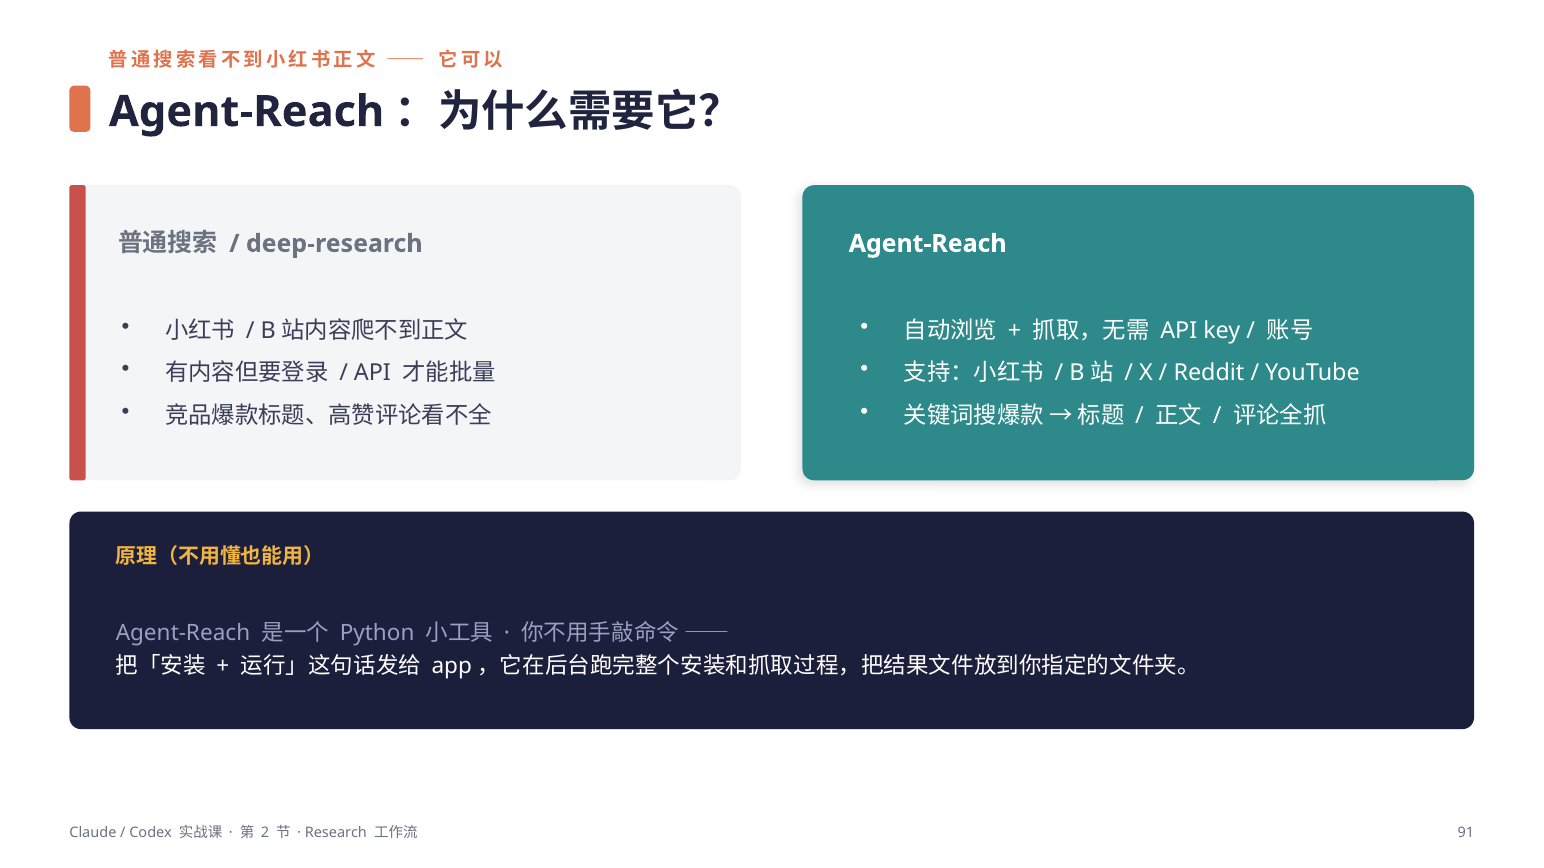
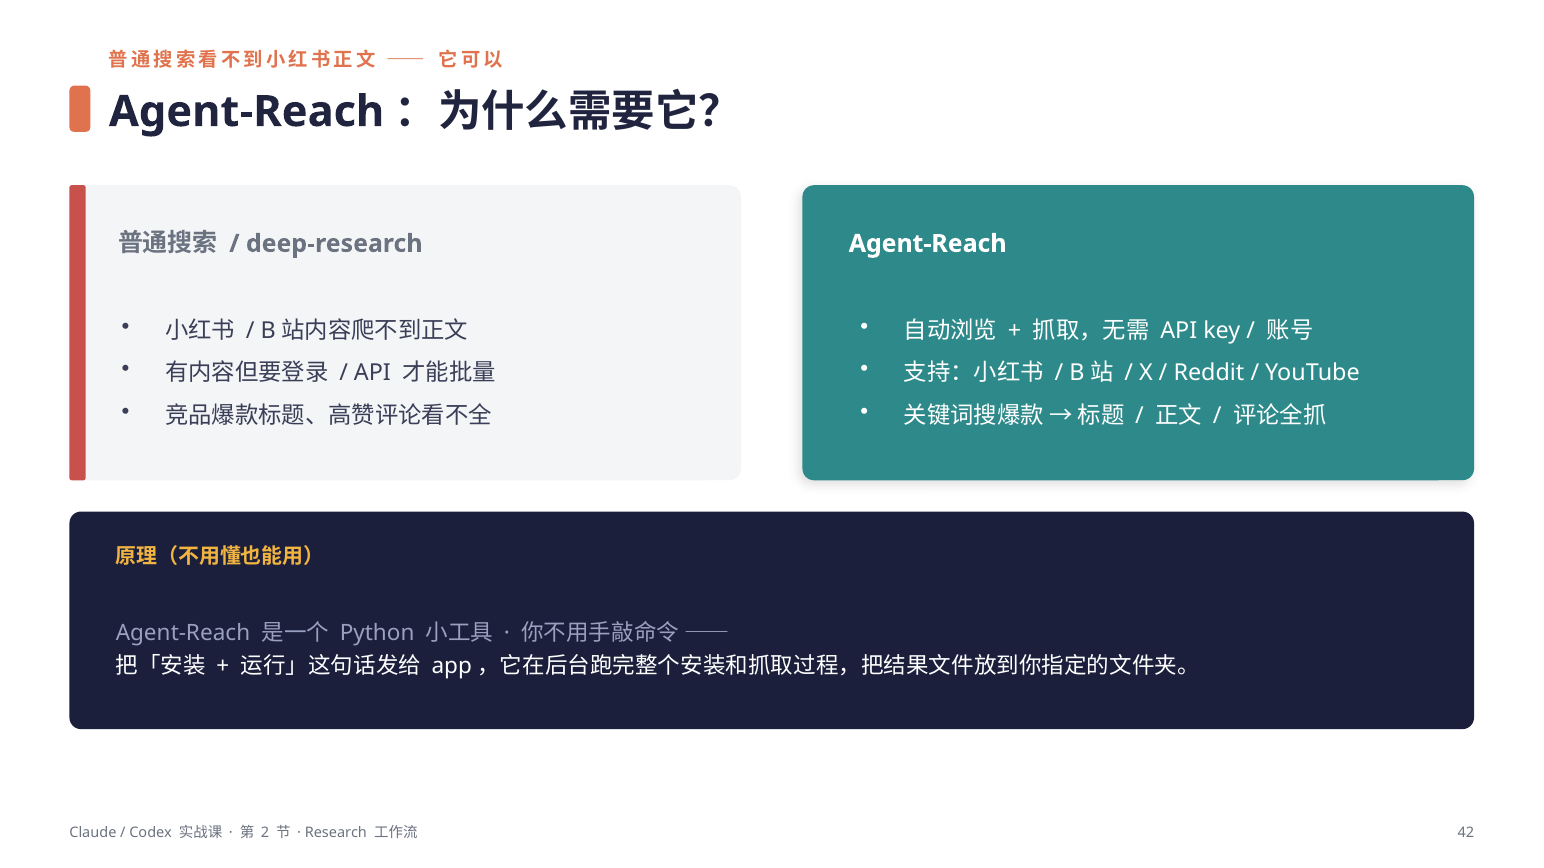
91: 91 -> 42 (1466, 834)
